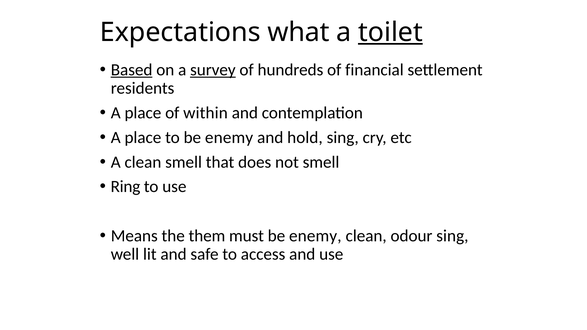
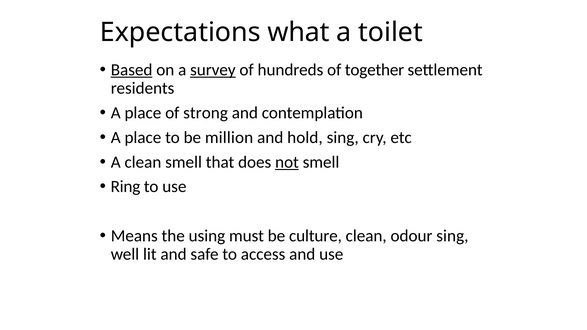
toilet underline: present -> none (390, 32)
financial: financial -> together (375, 70)
within: within -> strong (206, 113)
to be enemy: enemy -> million (229, 138)
not underline: none -> present (287, 162)
them: them -> using (207, 236)
must be enemy: enemy -> culture (315, 236)
